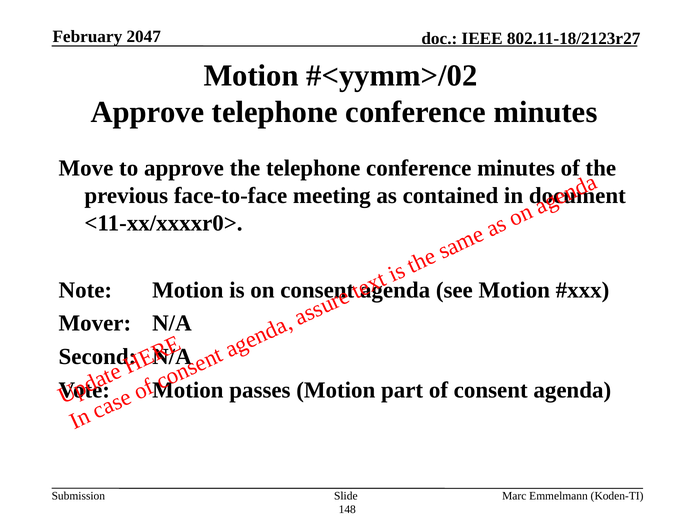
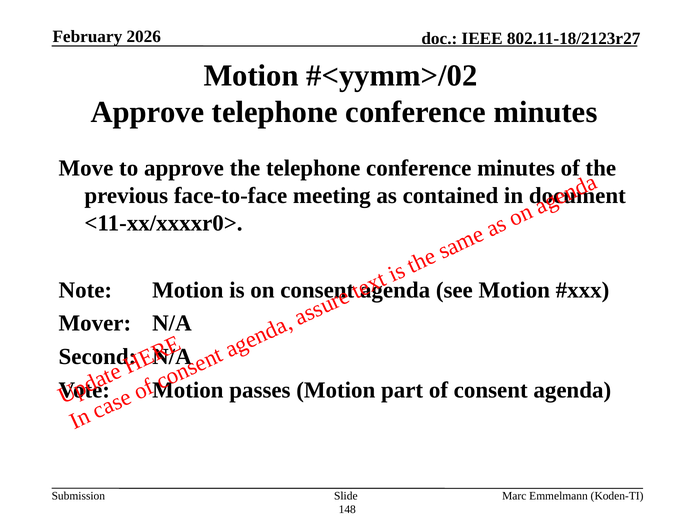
2047: 2047 -> 2026 (144, 37)
